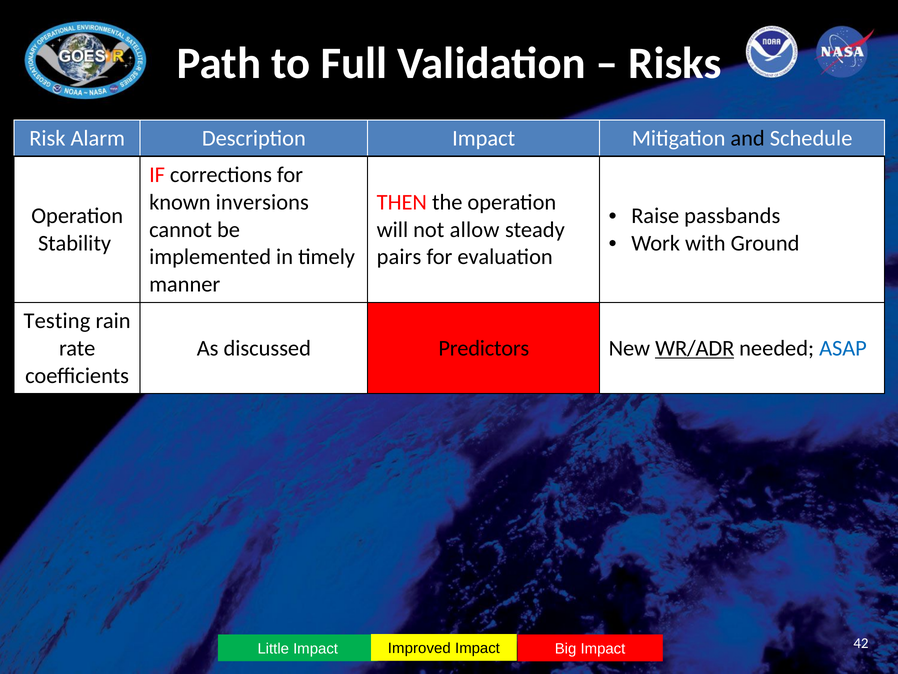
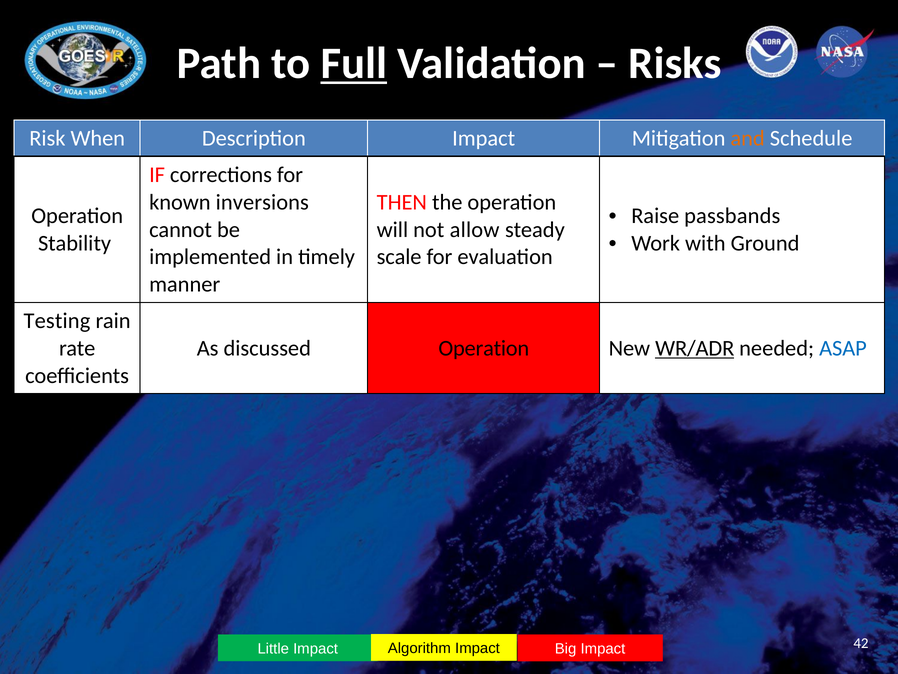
Full underline: none -> present (354, 63)
Alarm: Alarm -> When (98, 138)
and colour: black -> orange (748, 138)
pairs: pairs -> scale (399, 257)
discussed Predictors: Predictors -> Operation (484, 348)
Improved: Improved -> Algorithm (419, 648)
